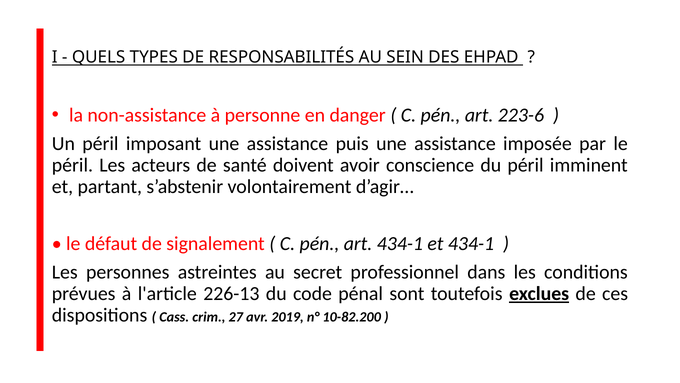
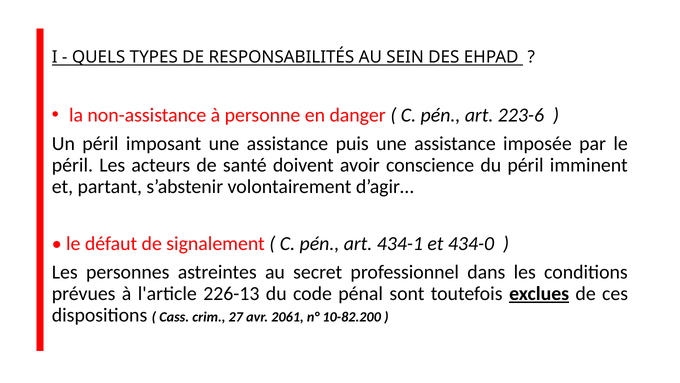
et 434-1: 434-1 -> 434-0 (471, 243)
2019: 2019 -> 2061 (288, 317)
